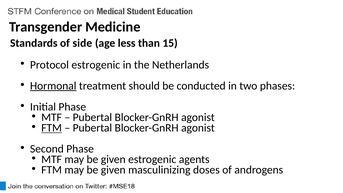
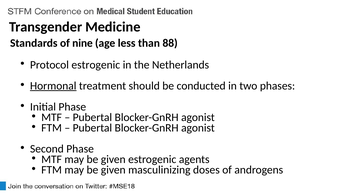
side: side -> nine (82, 43)
15: 15 -> 88 (170, 43)
FTM underline: present -> none (52, 128)
